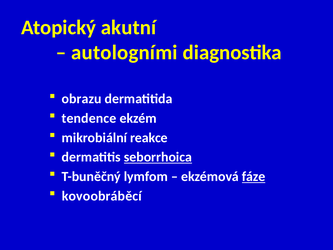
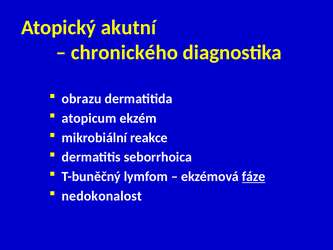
autologními: autologními -> chronického (124, 52)
tendence: tendence -> atopicum (89, 118)
seborrhoica underline: present -> none (158, 157)
kovoobráběcí: kovoobráběcí -> nedokonalost (102, 196)
